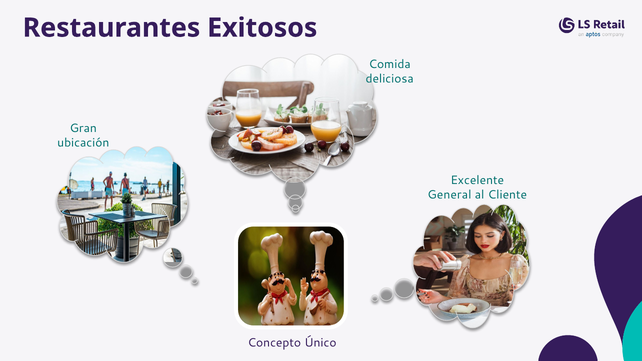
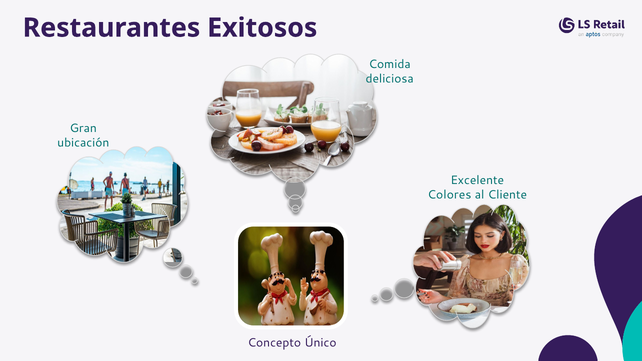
General: General -> Colores (449, 195)
